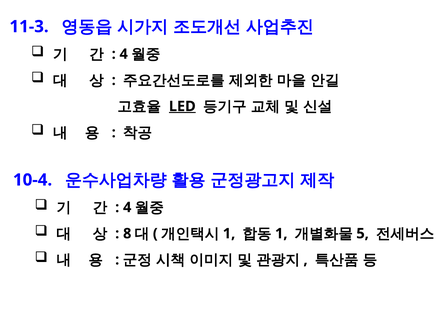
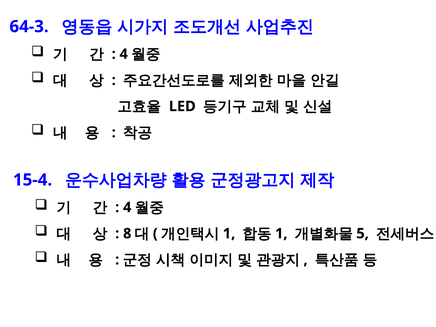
11-3: 11-3 -> 64-3 (29, 27)
LED underline: present -> none (182, 106)
10-4: 10-4 -> 15-4 (33, 180)
